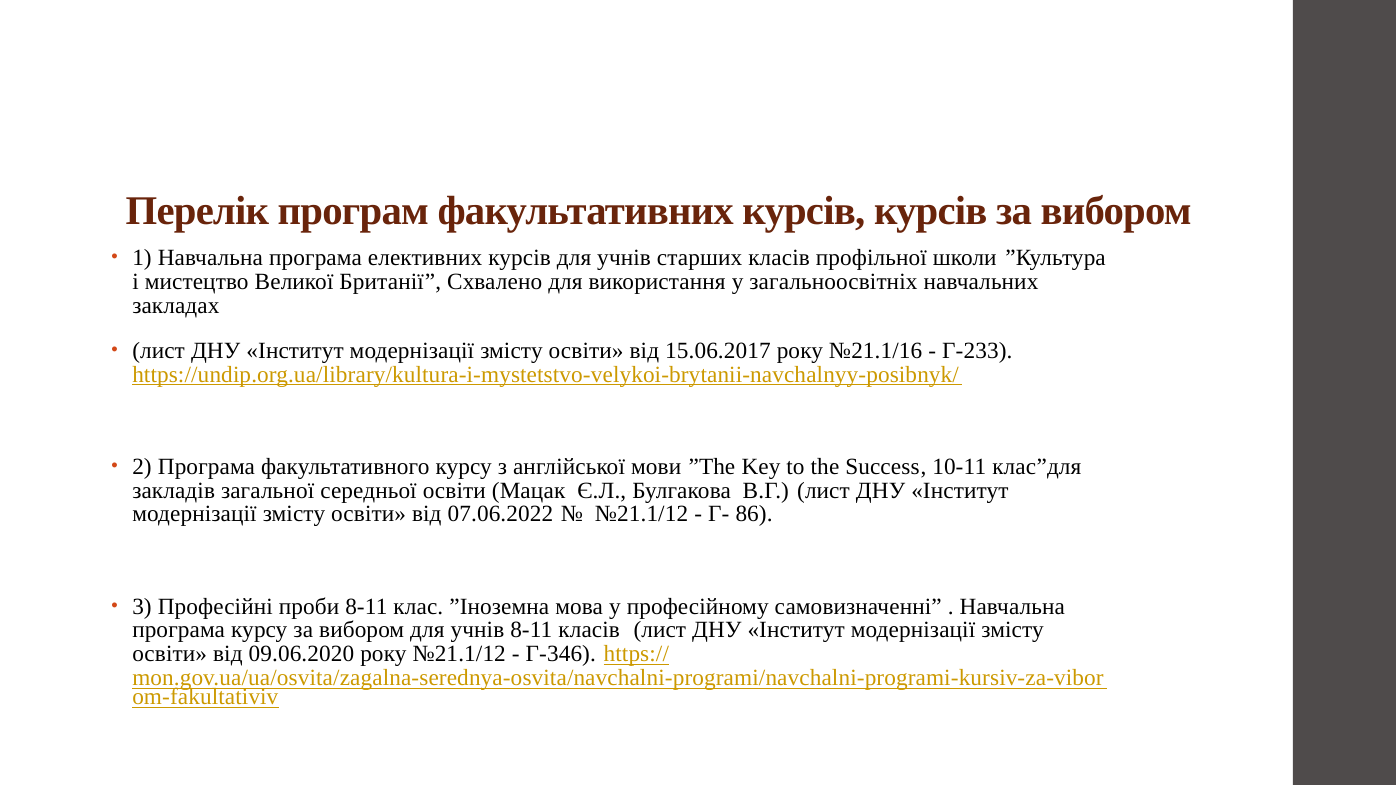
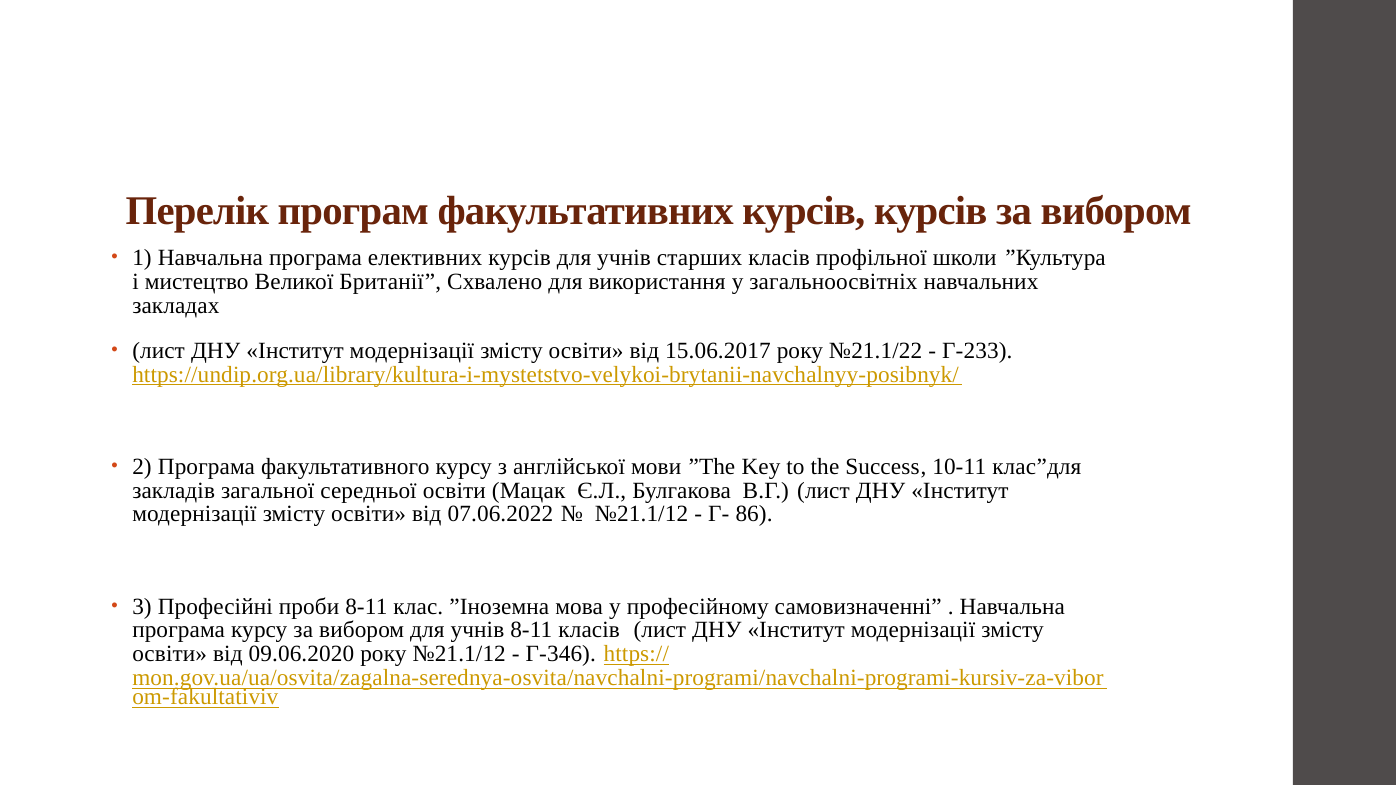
№21.1/16: №21.1/16 -> №21.1/22 (876, 351)
